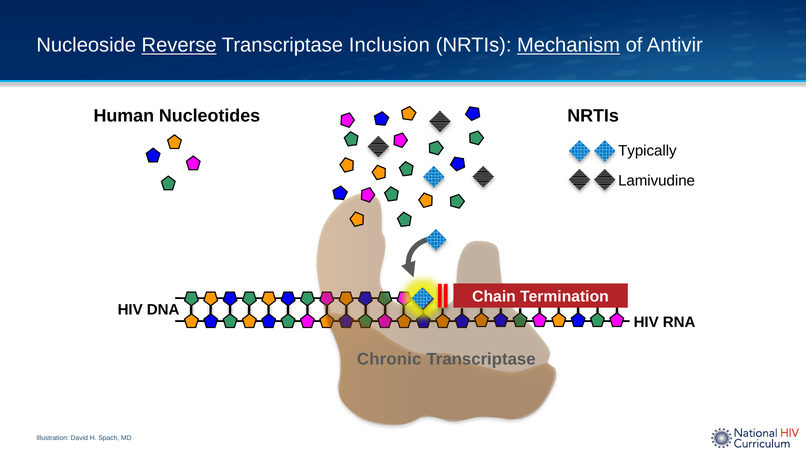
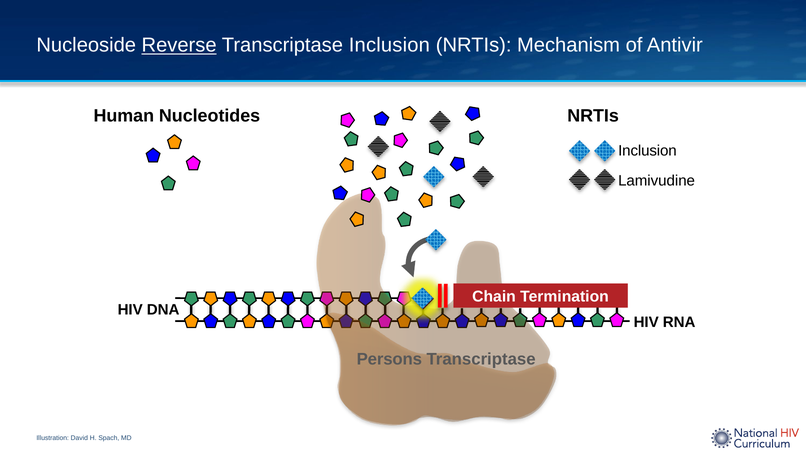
Mechanism underline: present -> none (569, 45)
Typically: Typically -> Inclusion (647, 151)
Chronic: Chronic -> Persons (389, 360)
